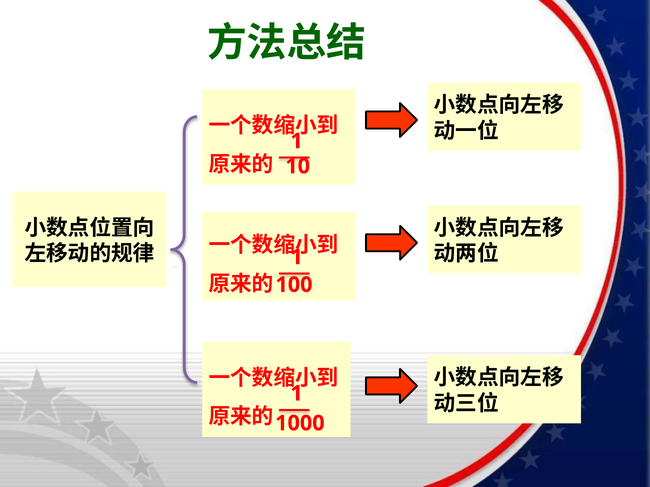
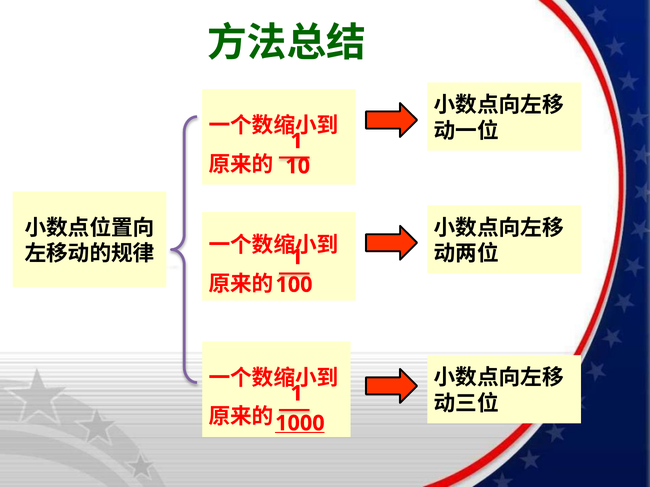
1000 underline: none -> present (300, 424)
